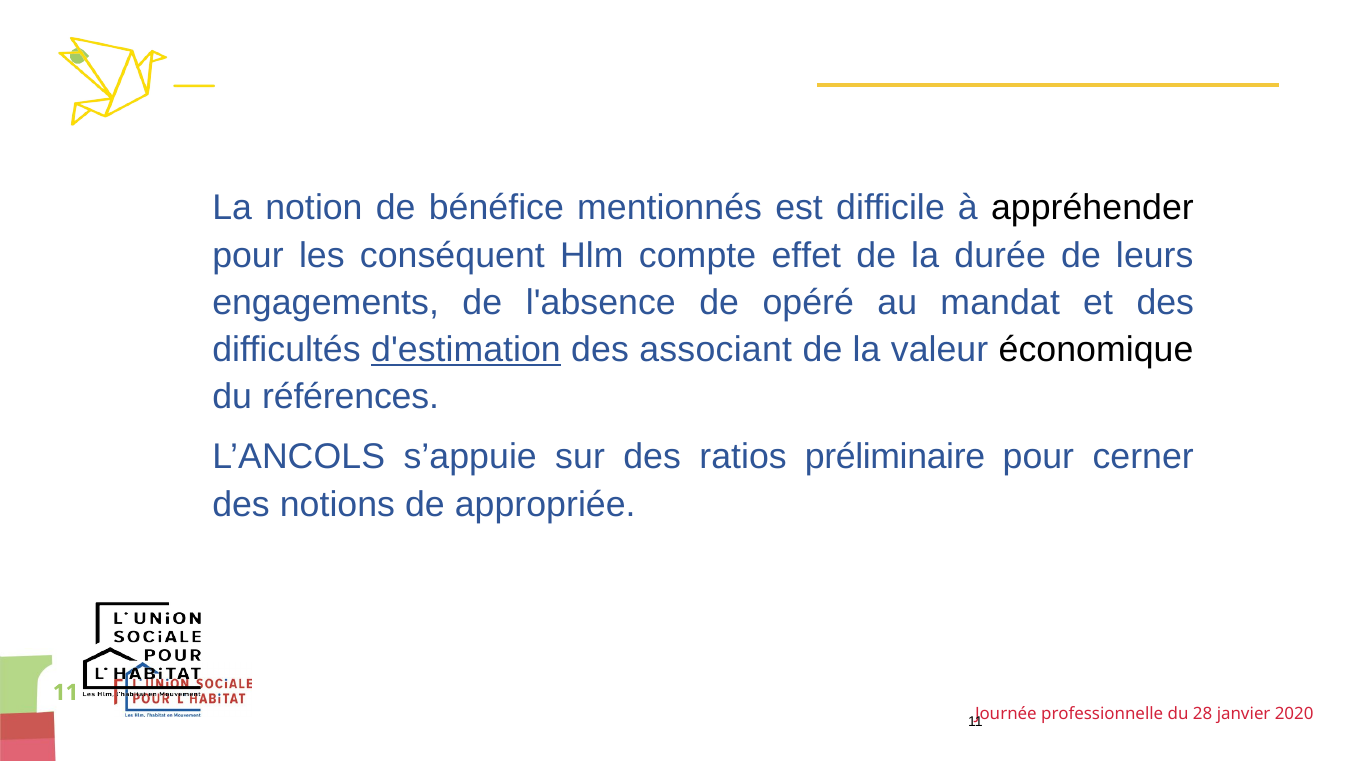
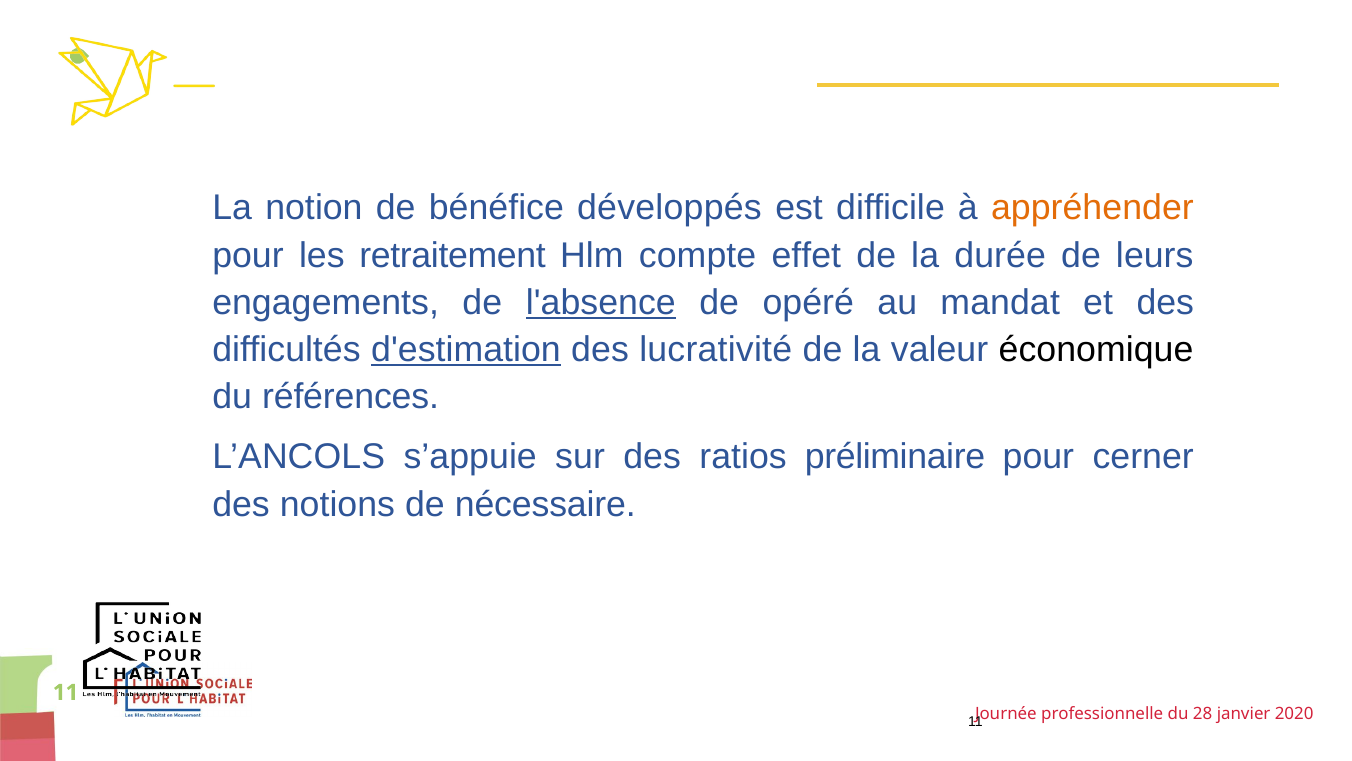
mentionnés: mentionnés -> développés (669, 208)
appréhender colour: black -> orange (1092, 208)
conséquent: conséquent -> retraitement (453, 255)
l'absence underline: none -> present (601, 302)
associant: associant -> lucrativité (716, 350)
appropriée: appropriée -> nécessaire (545, 504)
